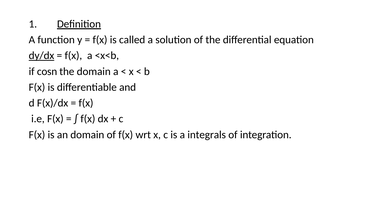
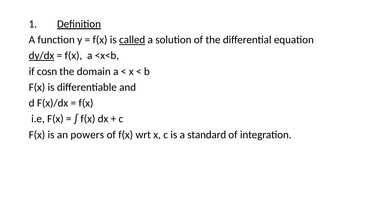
called underline: none -> present (132, 40)
an domain: domain -> powers (87, 135)
integrals: integrals -> standard (207, 135)
